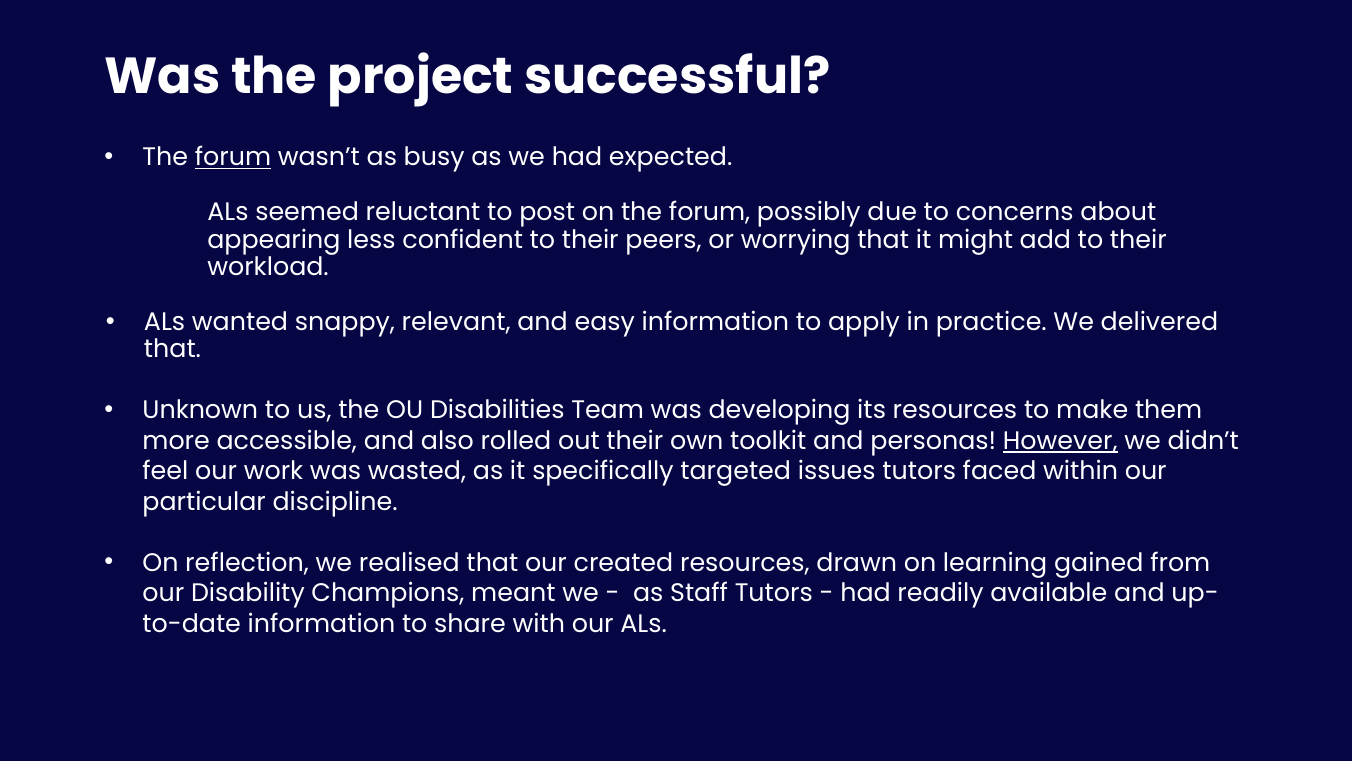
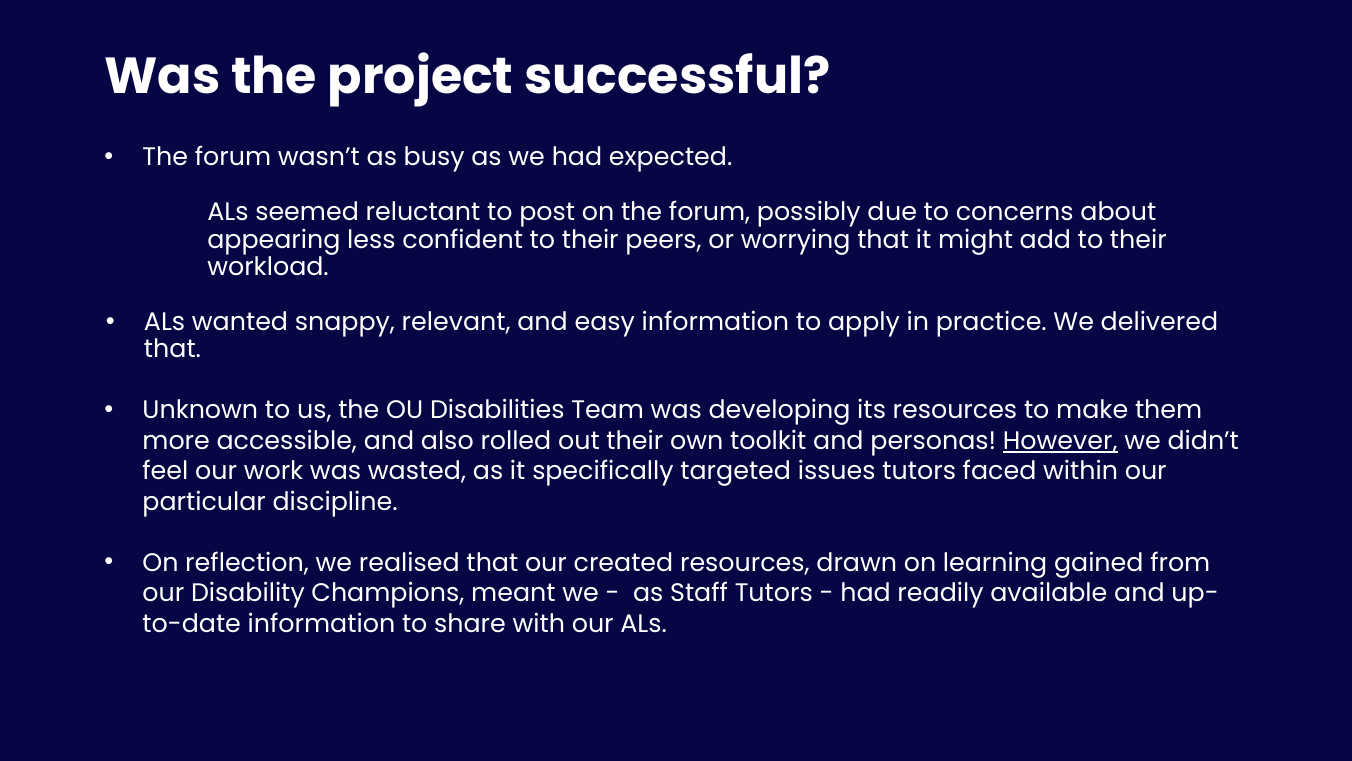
forum underline: present -> none (233, 157)
